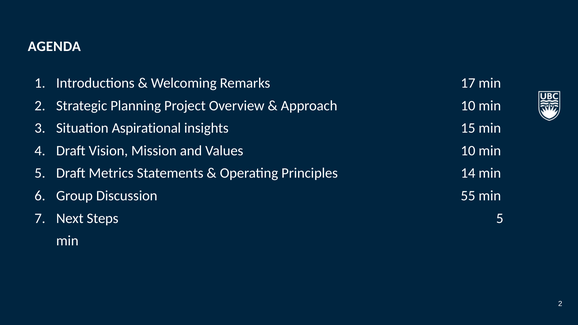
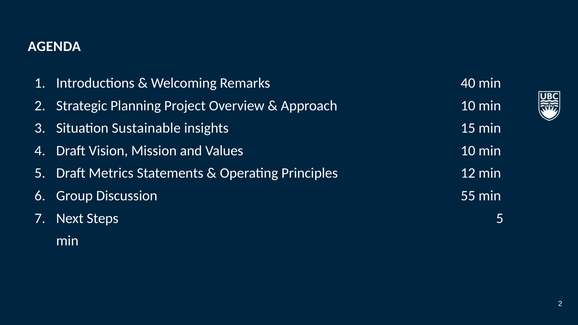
17: 17 -> 40 (468, 83)
Aspirational: Aspirational -> Sustainable (146, 128)
14: 14 -> 12 (468, 173)
